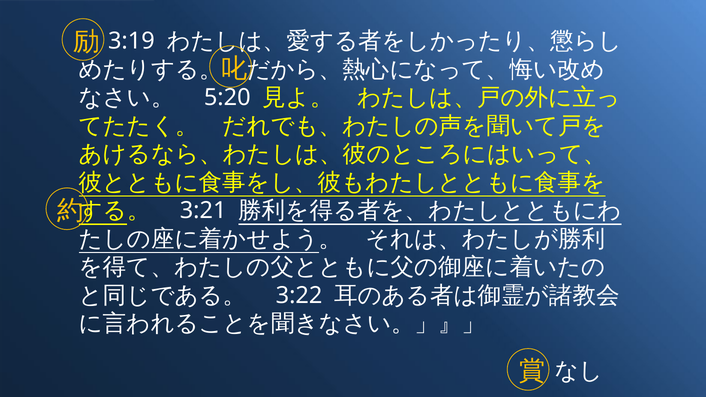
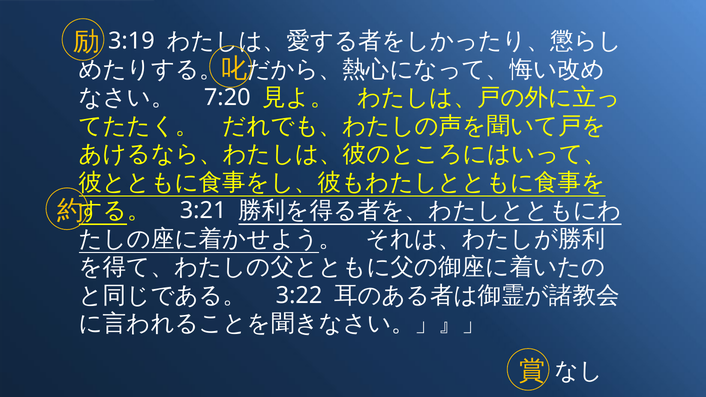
5:20: 5:20 -> 7:20 (227, 98)
